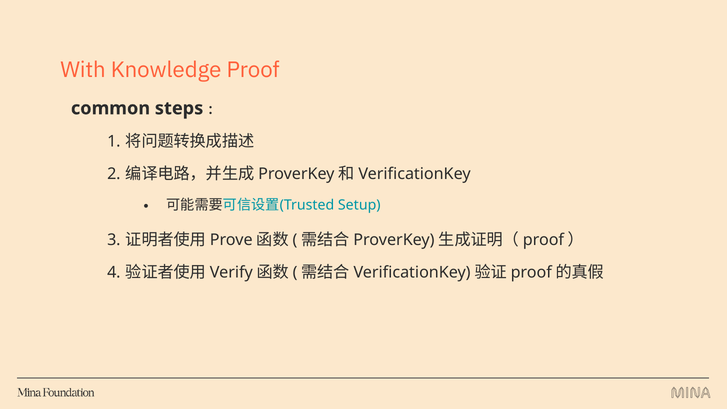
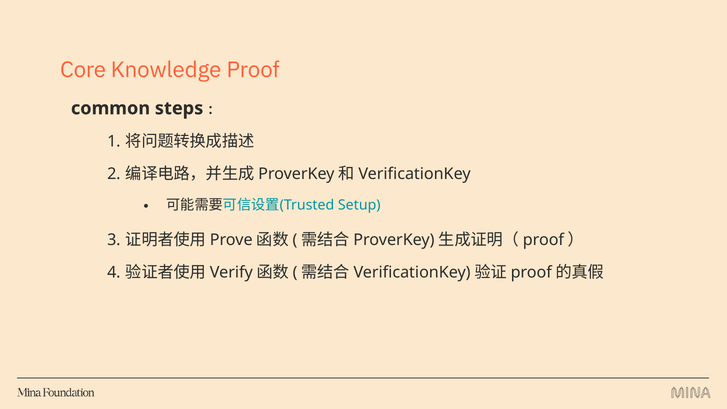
With: With -> Core (83, 70)
